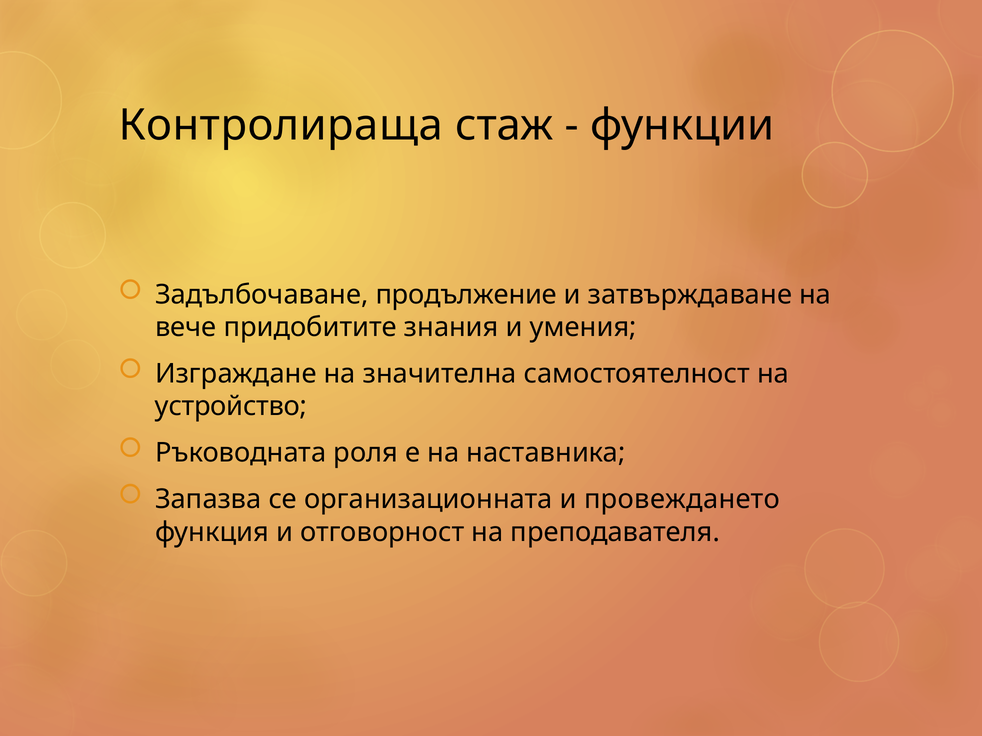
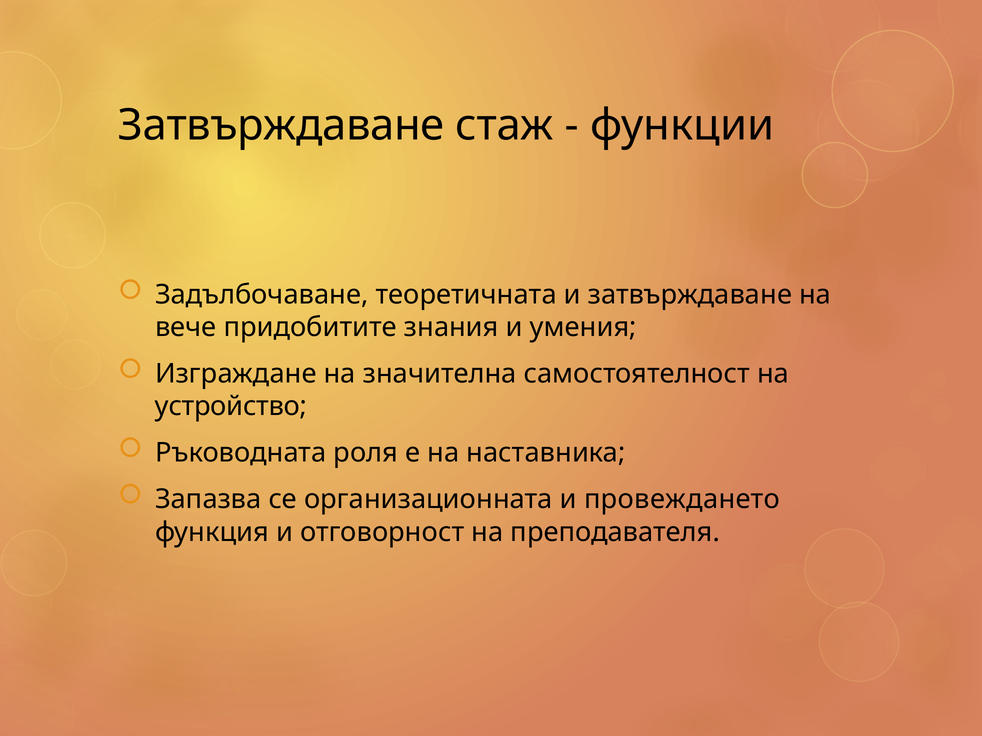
Контролираща: Контролираща -> Затвърждаване (281, 125)
продължение: продължение -> теоретичната (466, 295)
